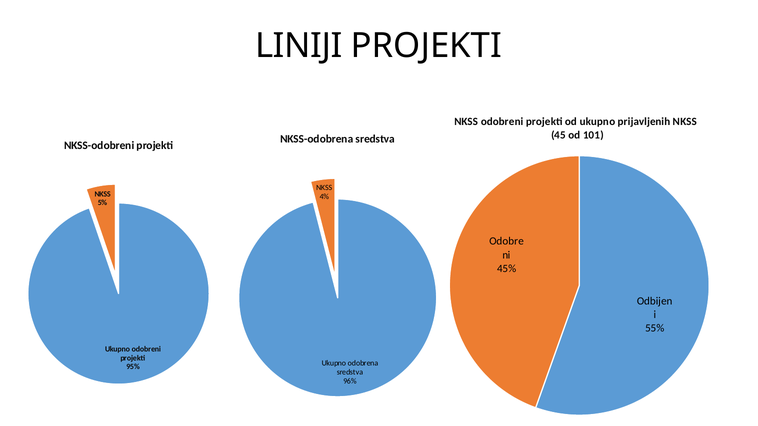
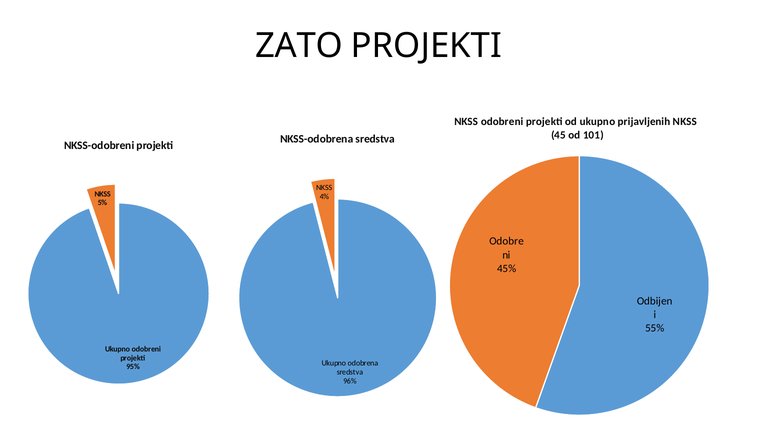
LINIJI: LINIJI -> ZATO (299, 46)
